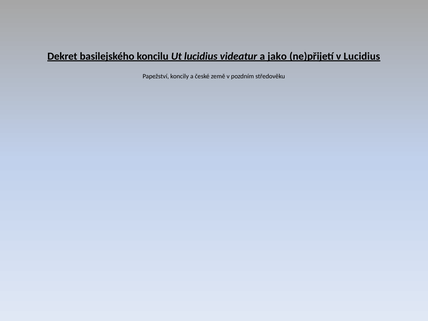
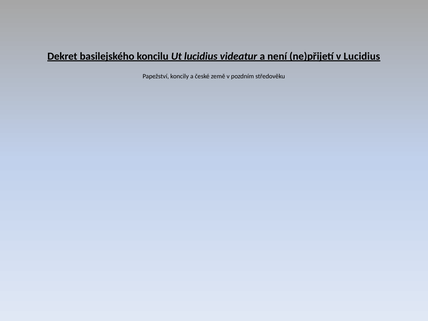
jako: jako -> není (277, 56)
